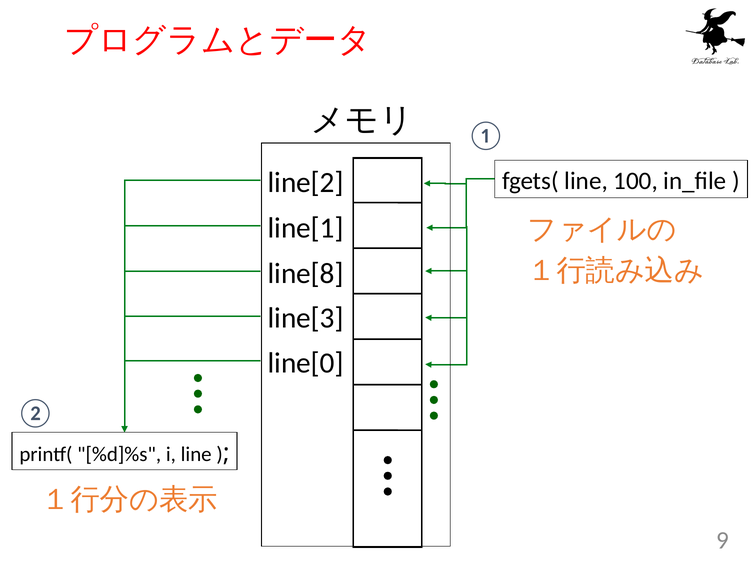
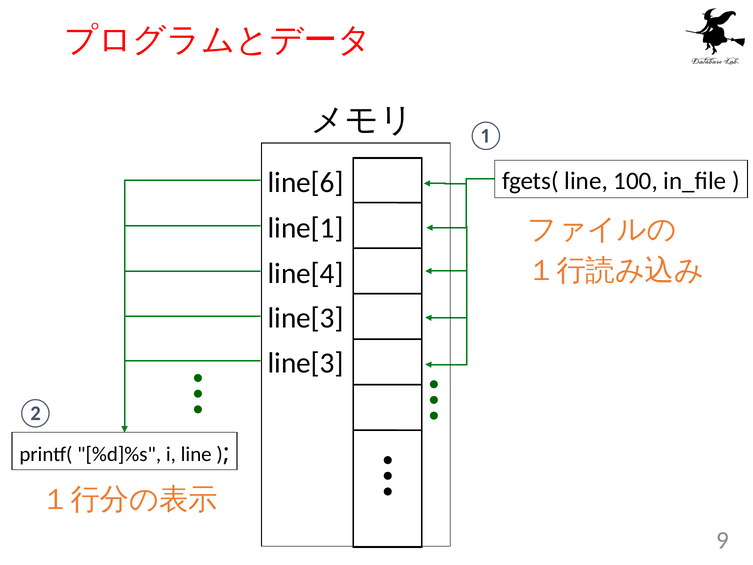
line[2: line[2 -> line[6 (306, 182)
line[8: line[8 -> line[4 (306, 273)
line[0: line[0 -> line[3 (306, 363)
